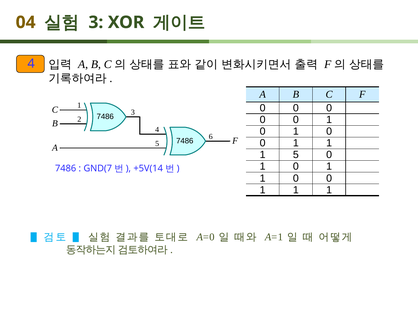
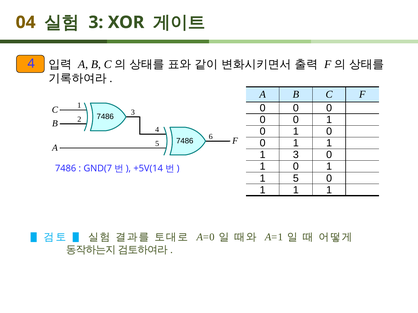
1 5: 5 -> 3 (296, 155)
0: 0 -> 5 (296, 179)
